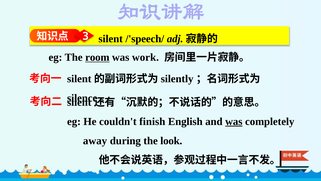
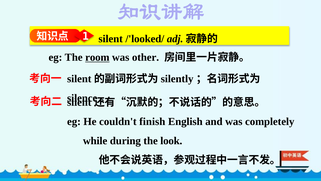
3: 3 -> 1 (86, 36)
/'speech/: /'speech/ -> /'looked/ (145, 39)
work: work -> other (146, 57)
was underline: present -> none (234, 121)
away: away -> while (95, 141)
